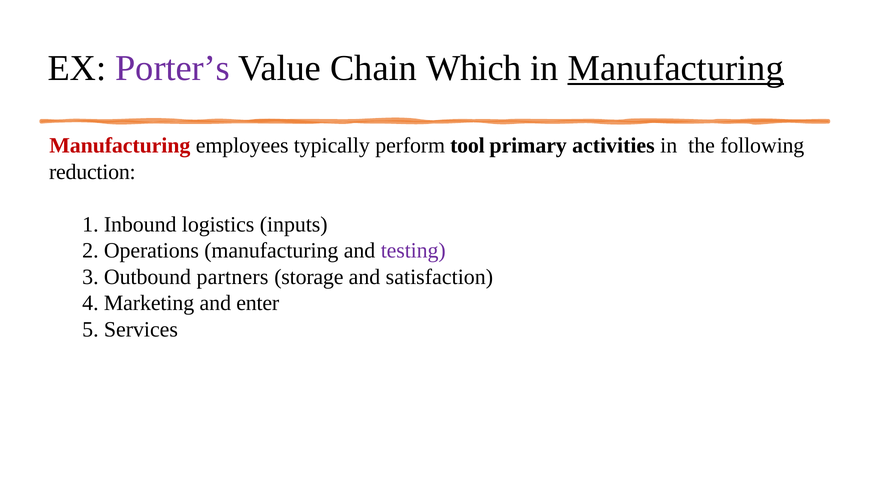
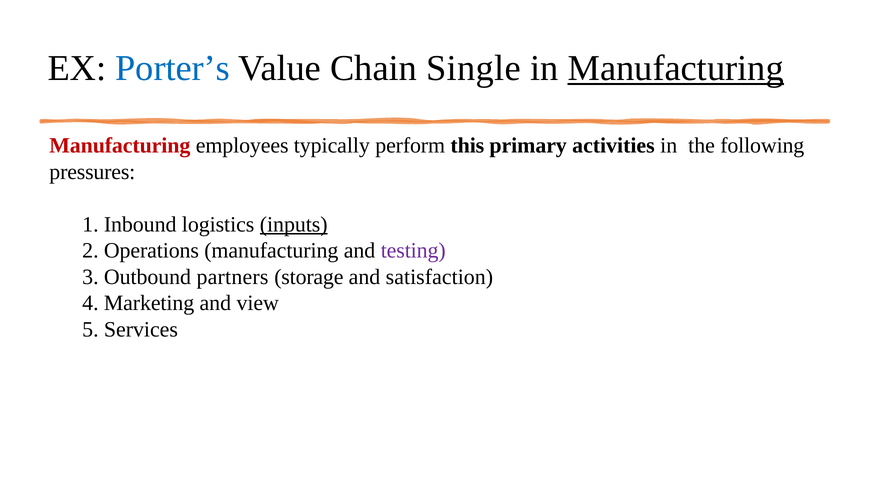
Porter’s colour: purple -> blue (173, 68)
Which: Which -> Single (474, 68)
tool: tool -> this (467, 146)
reduction: reduction -> pressures (92, 172)
inputs underline: none -> present (294, 225)
enter: enter -> view (258, 303)
